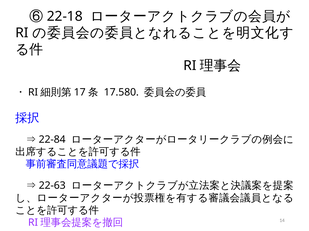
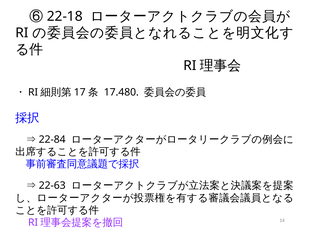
17.580: 17.580 -> 17.480 (121, 92)
